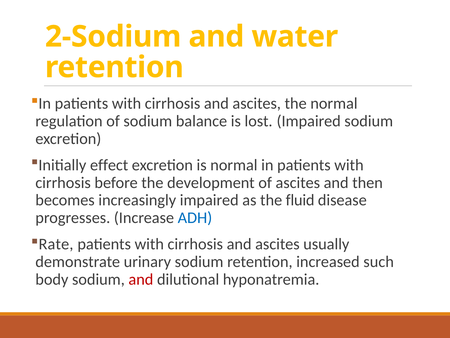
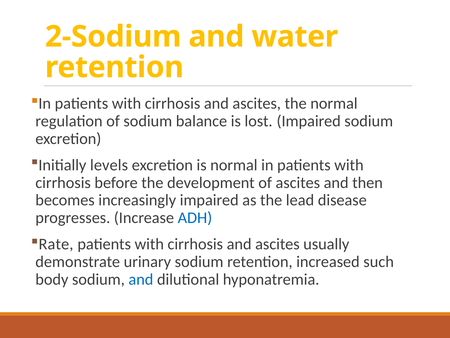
effect: effect -> levels (109, 165)
fluid: fluid -> lead (300, 200)
and colour: red -> blue (141, 279)
